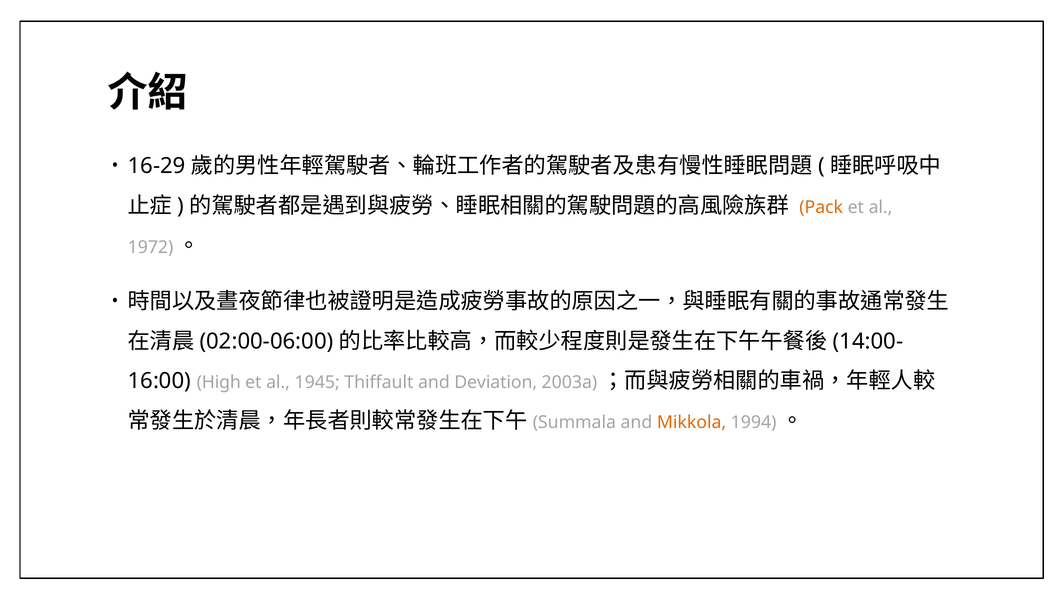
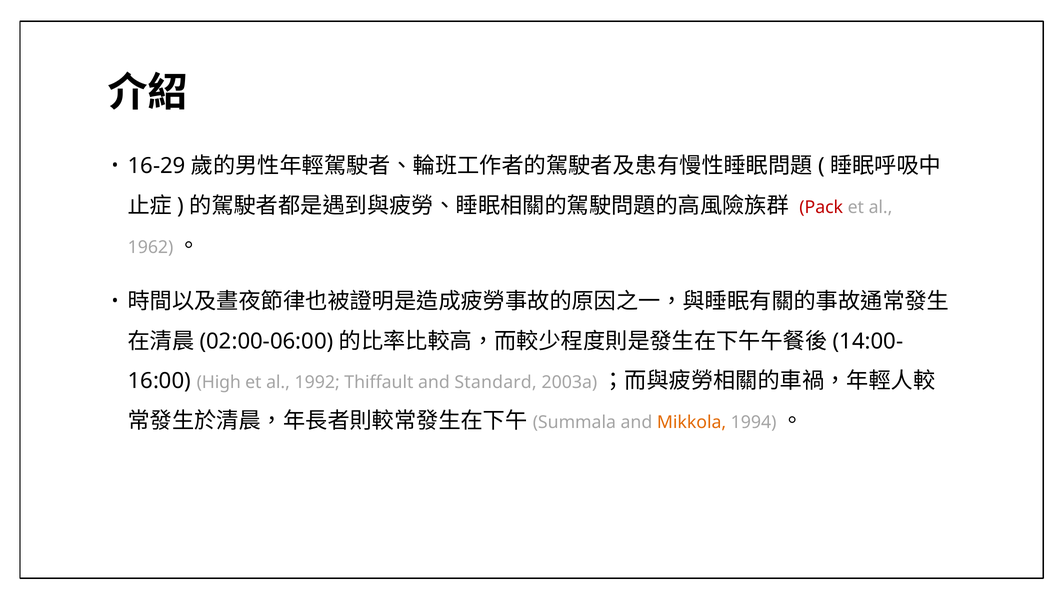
Pack colour: orange -> red (821, 207)
1972: 1972 -> 1962 (151, 247)
1945: 1945 -> 1992 (317, 382)
Deviation: Deviation -> Standard (496, 382)
